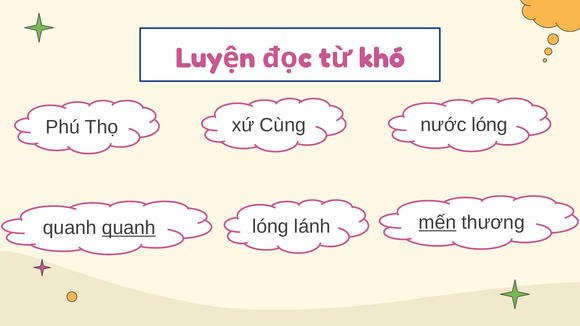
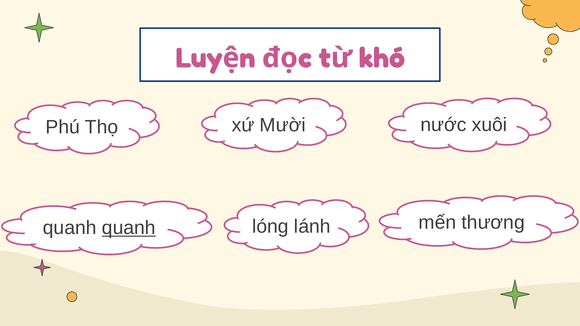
nước lóng: lóng -> xuôi (490, 125)
Cùng: Cùng -> Mười (283, 125)
mến underline: present -> none (437, 223)
